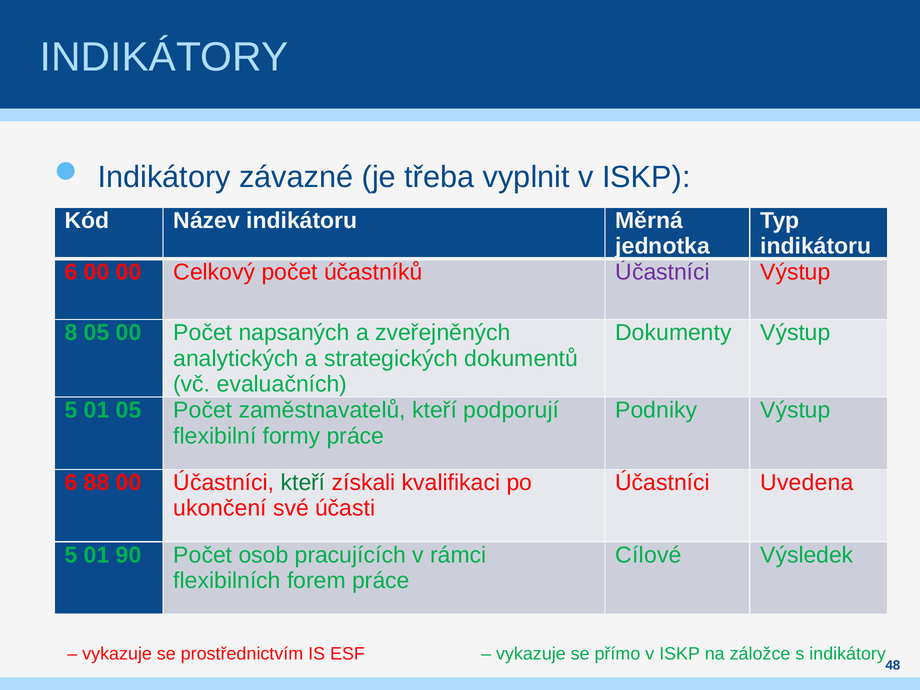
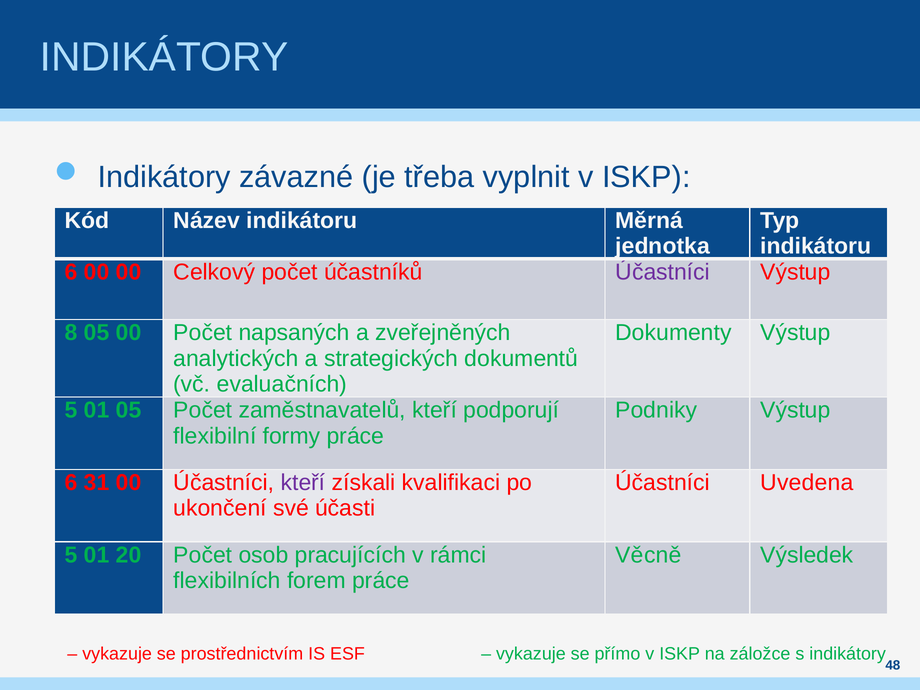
88: 88 -> 31 (97, 483)
kteří colour: green -> purple (303, 483)
90: 90 -> 20 (129, 555)
Cílové: Cílové -> Věcně (648, 555)
